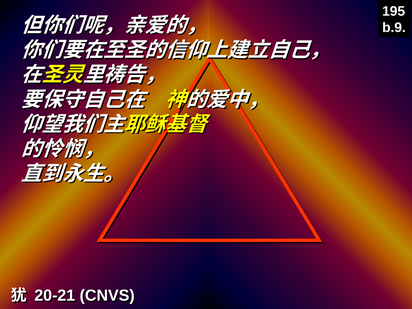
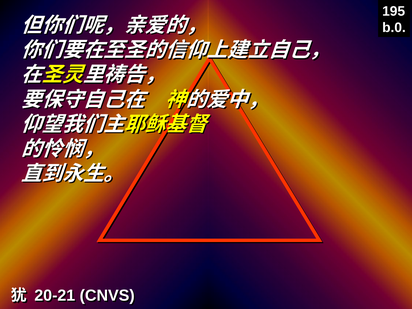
b.9: b.9 -> b.0 (394, 28)
